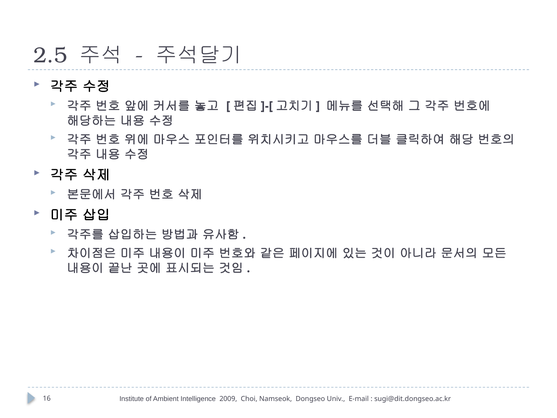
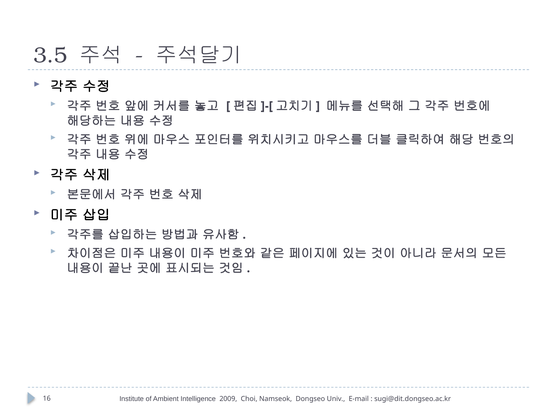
2.5: 2.5 -> 3.5 (50, 55)
